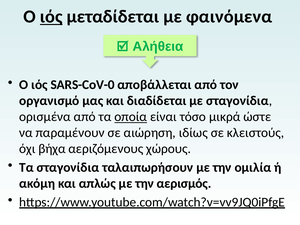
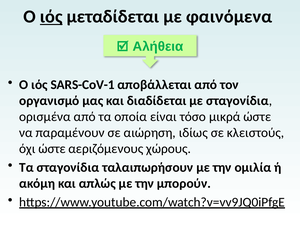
SARS-CoV-0: SARS-CoV-0 -> SARS-CoV-1 (83, 85)
οποία underline: present -> none (131, 117)
όχι βήχα: βήχα -> ώστε (52, 149)
αερισμός: αερισμός -> μπορούν (184, 184)
